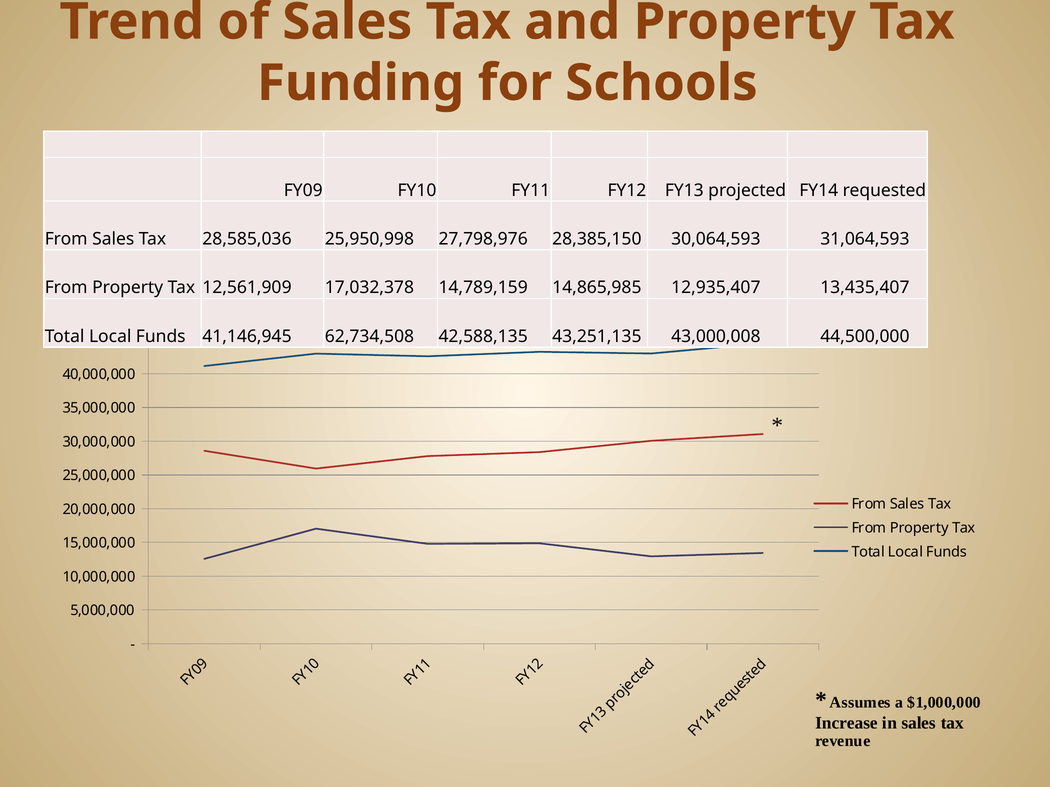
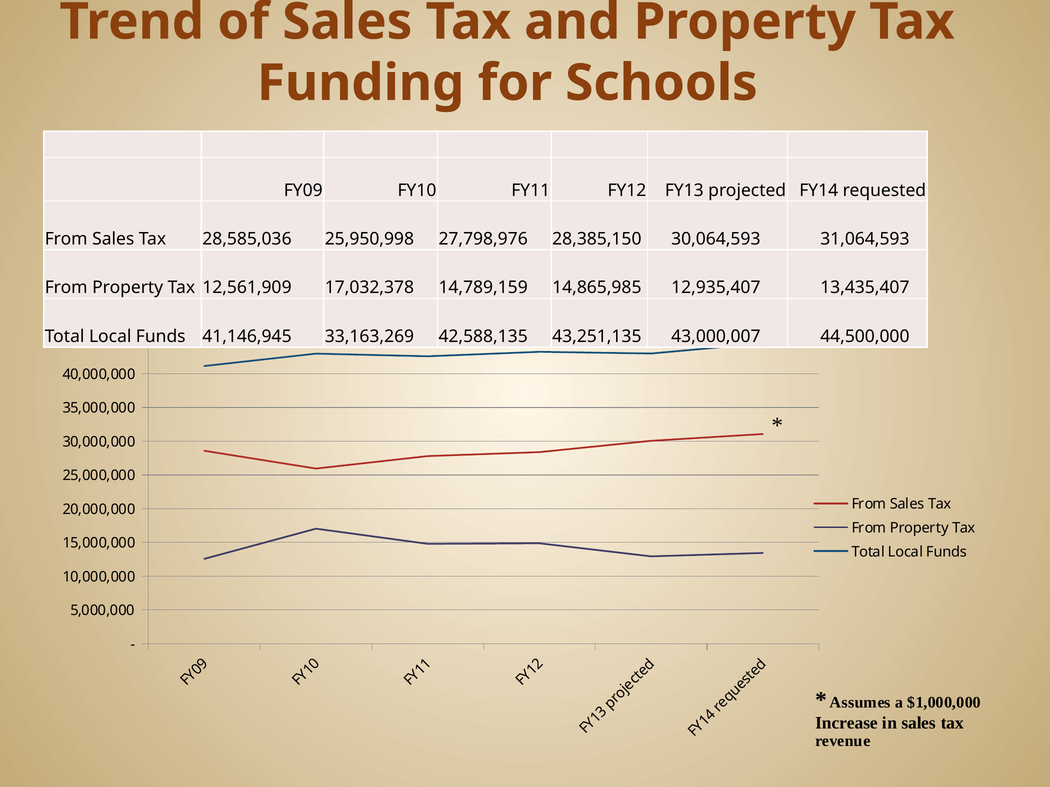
62,734,508: 62,734,508 -> 33,163,269 (369, 337)
43,000,008: 43,000,008 -> 43,000,007 (716, 337)
